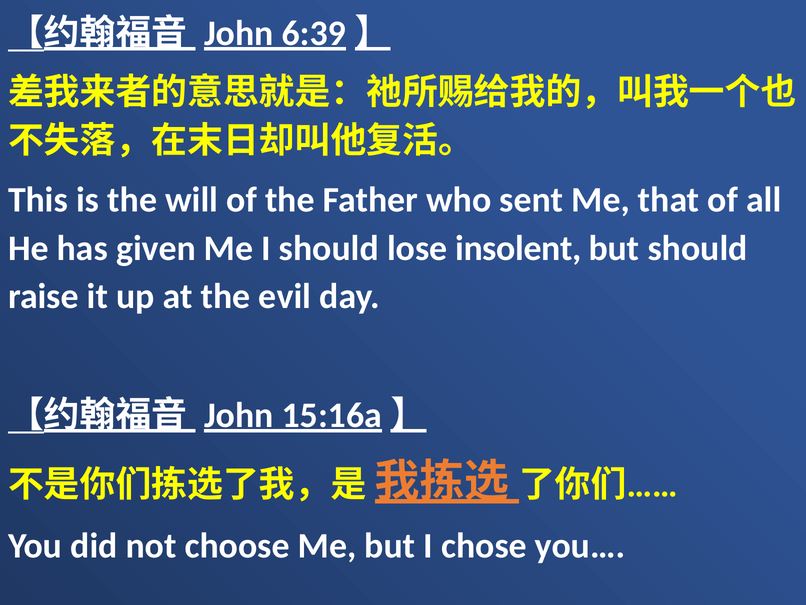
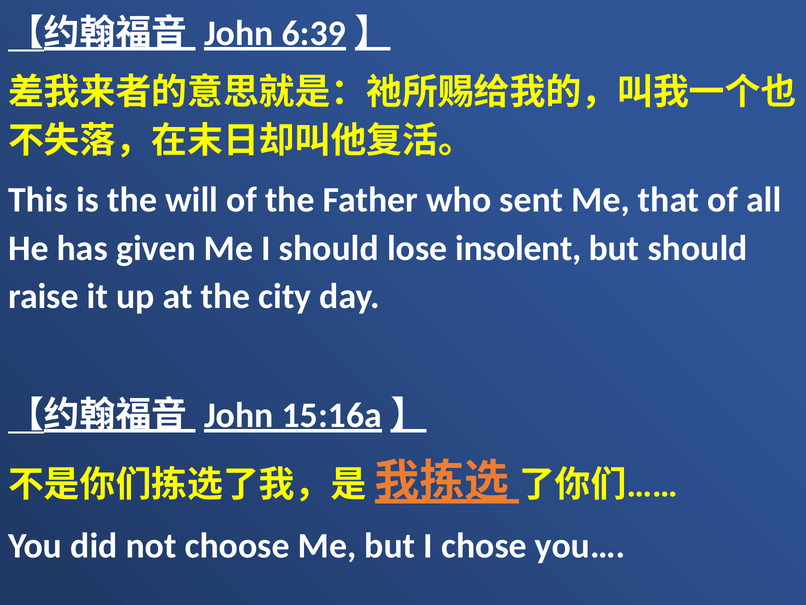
evil: evil -> city (285, 296)
